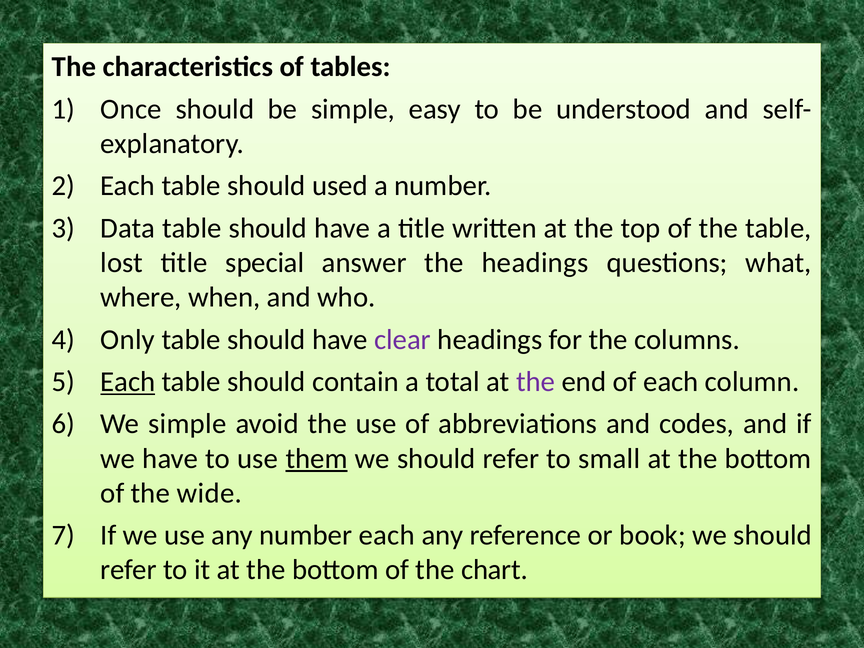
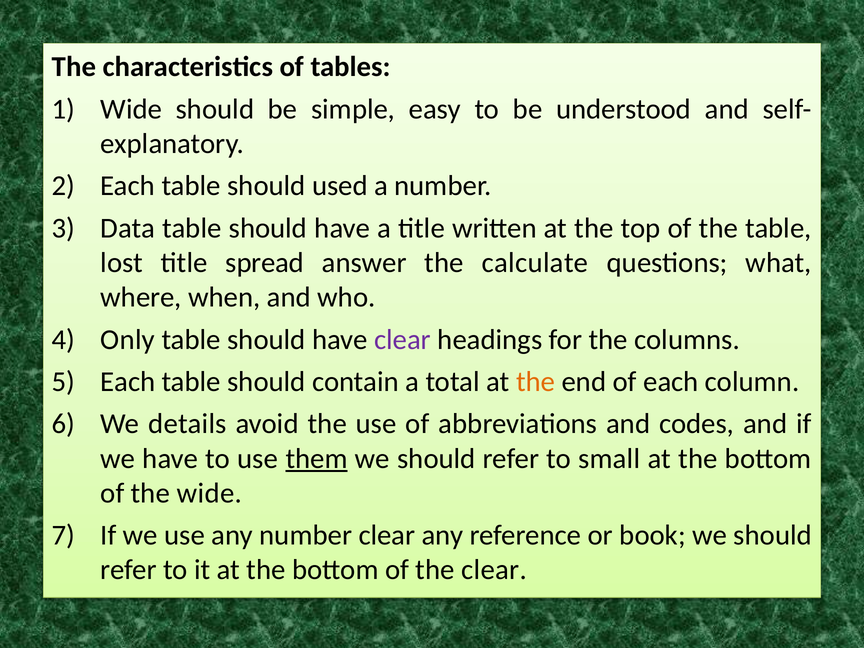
Once: Once -> Wide (131, 109)
special: special -> spread (265, 263)
the headings: headings -> calculate (535, 263)
Each underline: present -> none (128, 382)
the colour: purple -> orange (536, 382)
We simple: simple -> details (187, 424)
number each: each -> clear (387, 535)
the chart: chart -> clear (494, 570)
